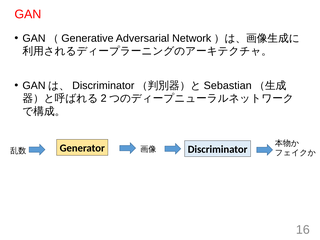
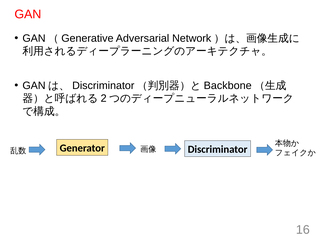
Sebastian: Sebastian -> Backbone (228, 86)
